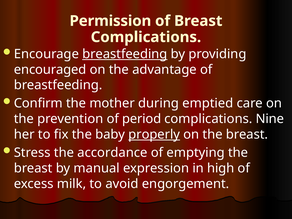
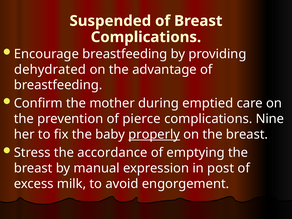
Permission: Permission -> Suspended (110, 21)
breastfeeding underline: present -> none (125, 54)
encouraged: encouraged -> dehydrated (50, 70)
period: period -> pierce (142, 119)
high: high -> post (221, 168)
